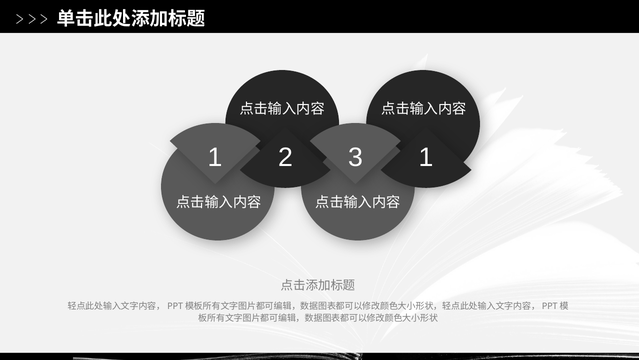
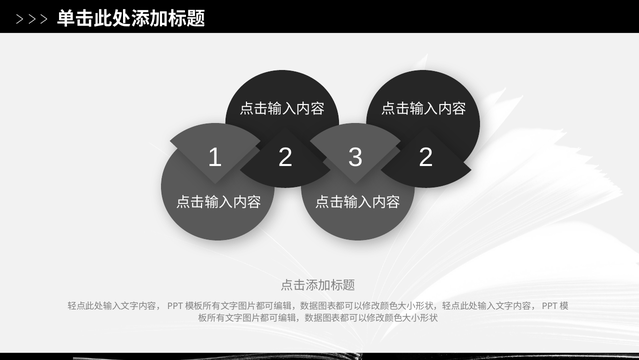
1 1: 1 -> 2 (426, 157)
